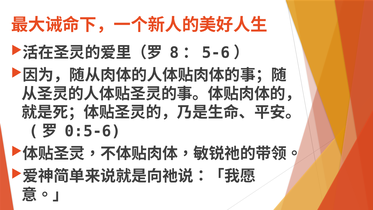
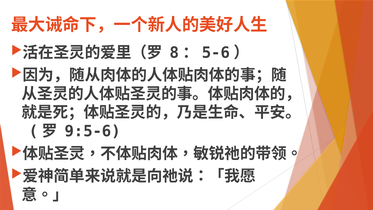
0:5-6: 0:5-6 -> 9:5-6 (93, 131)
